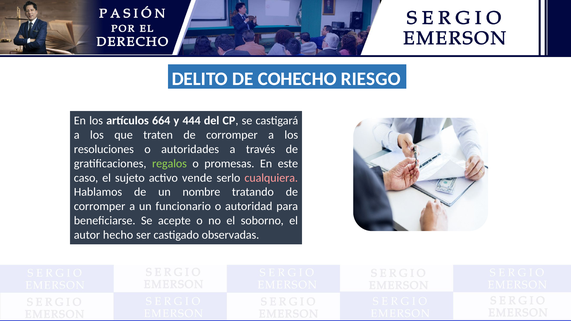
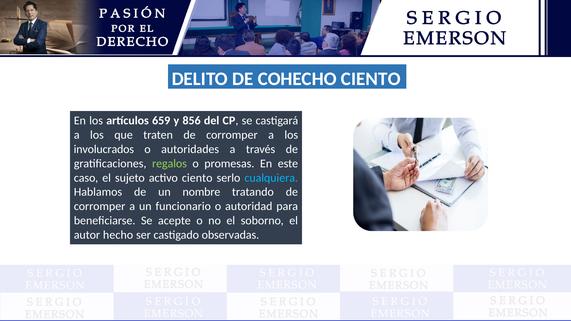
COHECHO RIESGO: RIESGO -> CIENTO (371, 79)
664: 664 -> 659 (161, 121)
444: 444 -> 856 (192, 121)
resoluciones: resoluciones -> involucrados (104, 149)
activo vende: vende -> ciento (197, 178)
cualquiera colour: pink -> light blue (271, 178)
